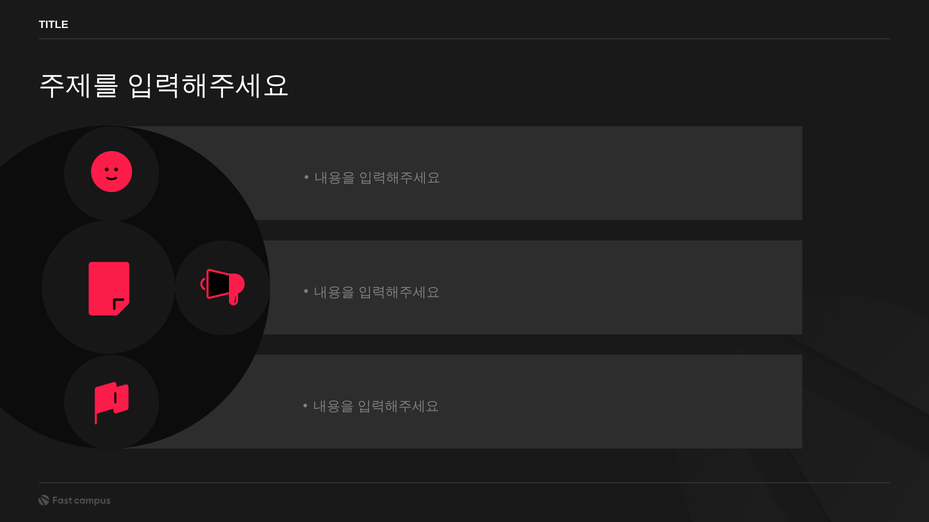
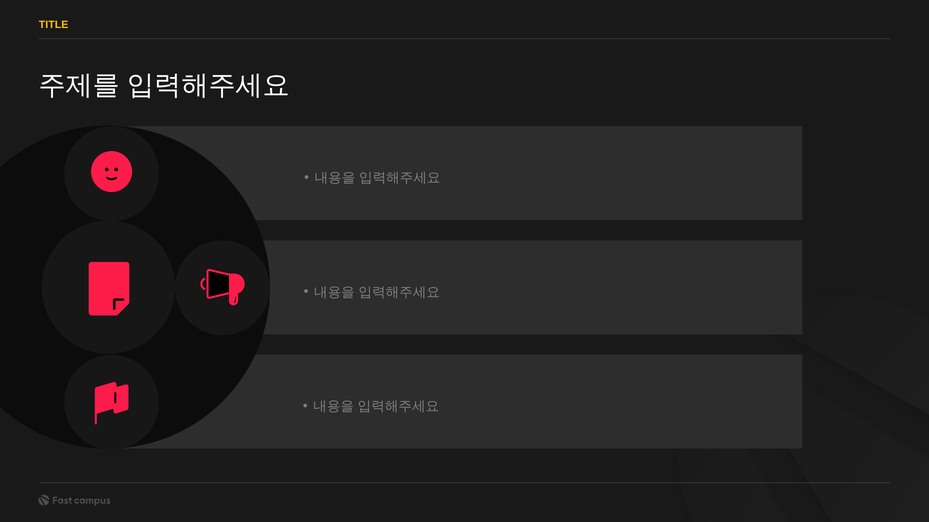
TITLE colour: white -> yellow (54, 25)
